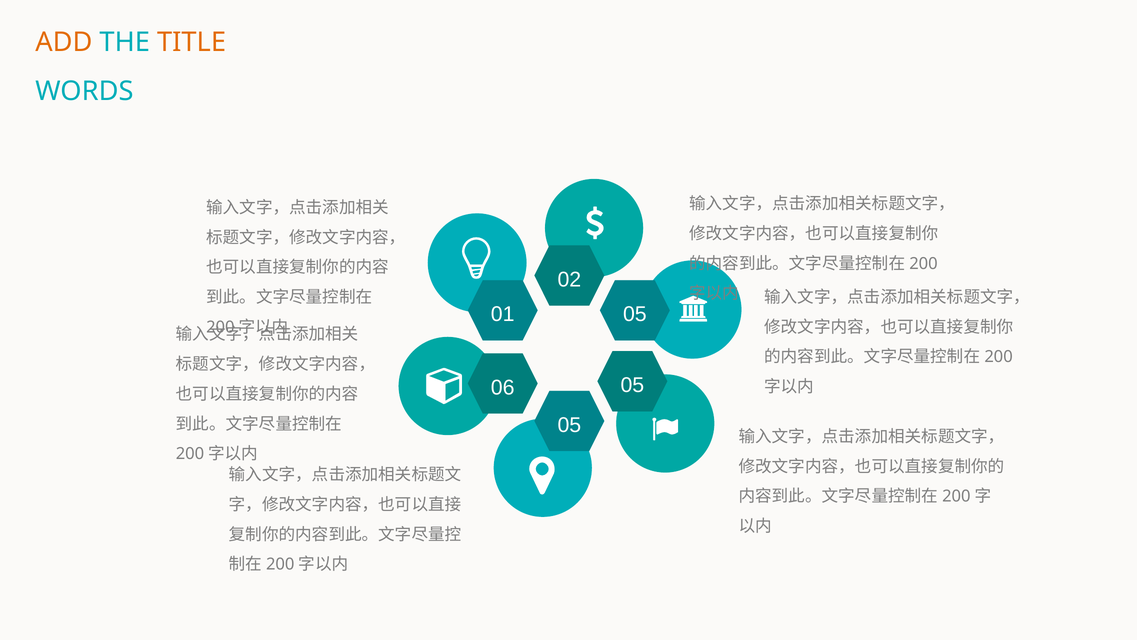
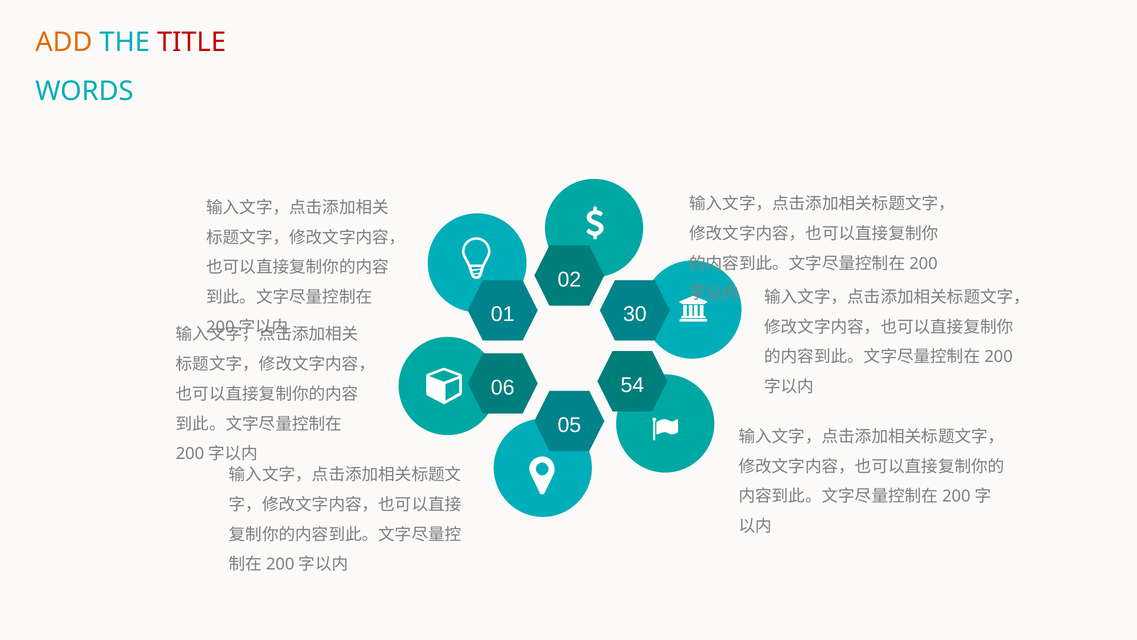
TITLE colour: orange -> red (192, 42)
01 05: 05 -> 30 (635, 314)
06 05: 05 -> 54 (632, 385)
